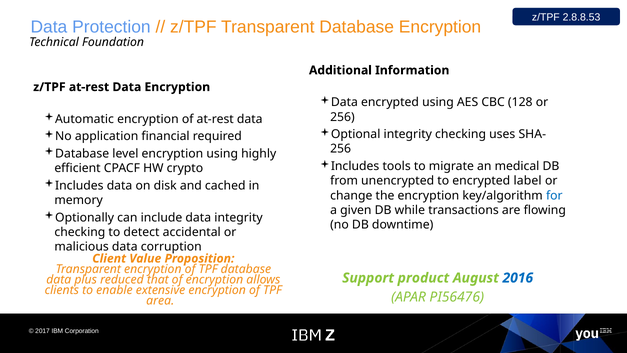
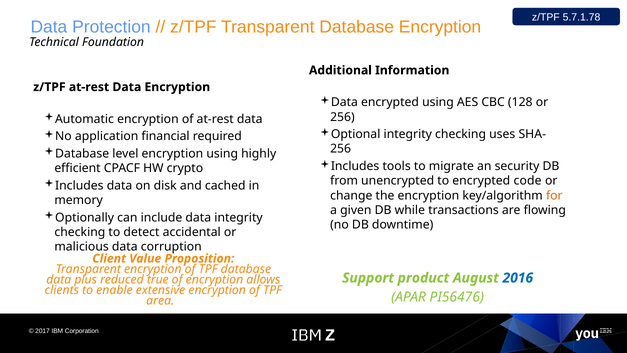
2.8.8.53: 2.8.8.53 -> 5.7.1.78 (582, 17)
medical: medical -> security (517, 166)
label: label -> code (528, 181)
for colour: blue -> orange (554, 195)
that: that -> true (158, 279)
